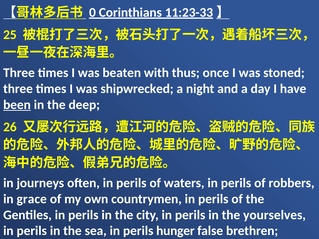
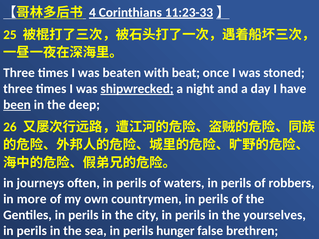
0: 0 -> 4 (92, 12)
thus: thus -> beat (186, 73)
shipwrecked underline: none -> present (137, 89)
grace: grace -> more (32, 199)
